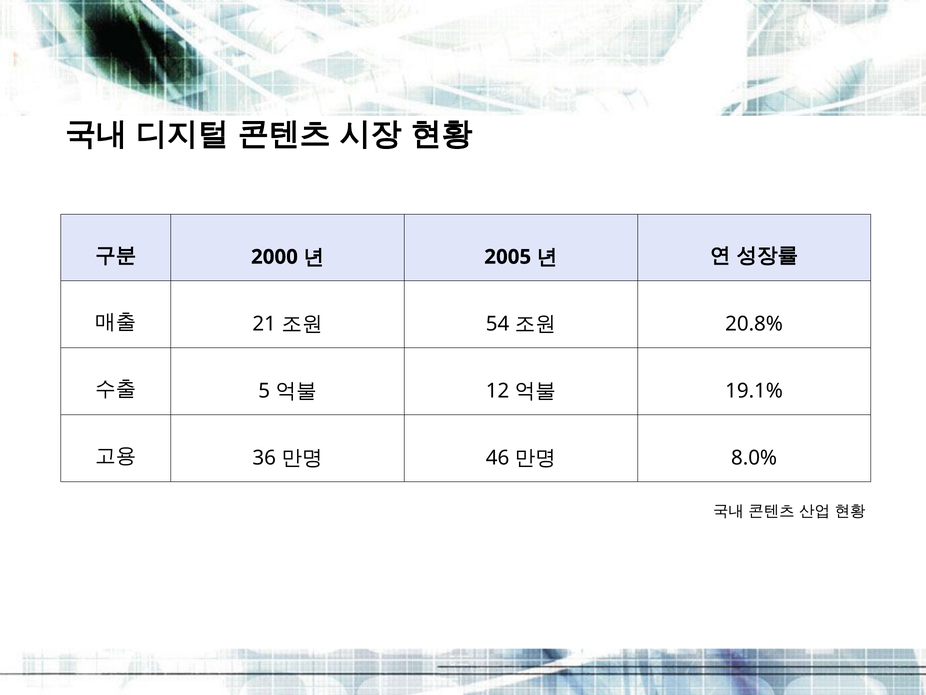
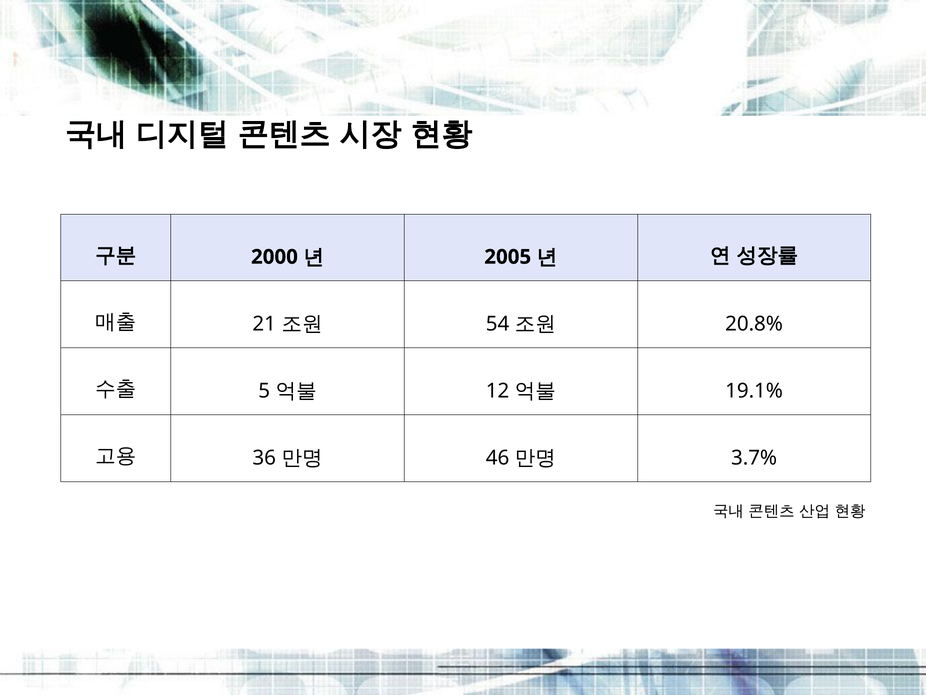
8.0%: 8.0% -> 3.7% (754, 457)
